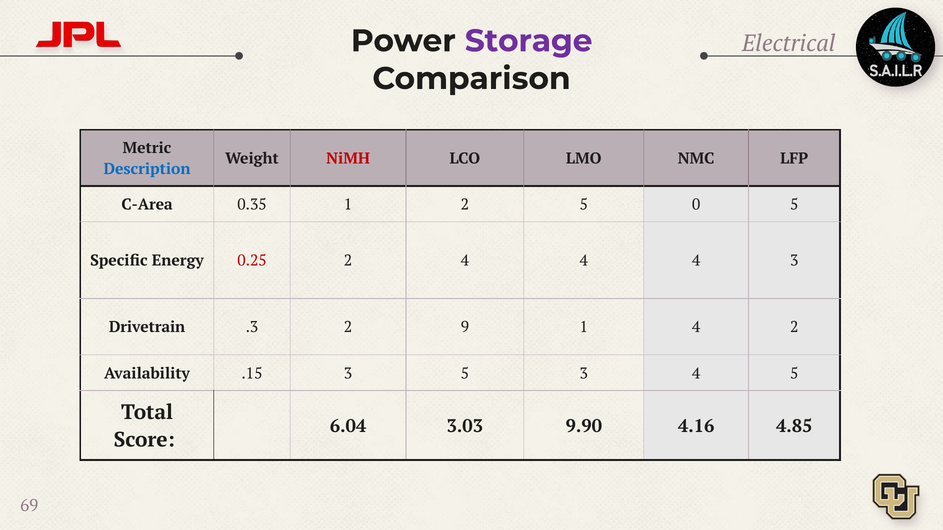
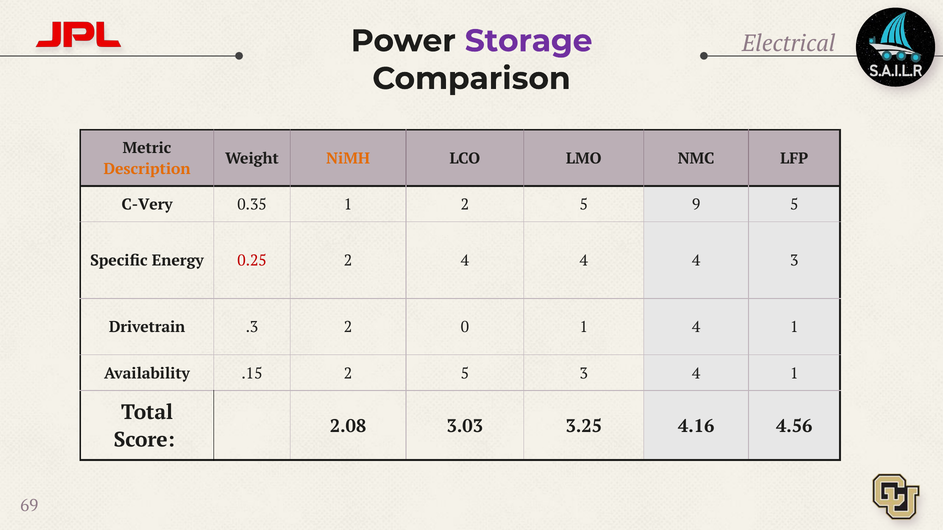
NiMH colour: red -> orange (348, 159)
Description colour: blue -> orange (147, 169)
C-Area: C-Area -> C-Very (147, 205)
0: 0 -> 9 (696, 205)
9: 9 -> 0 (465, 328)
1 4 2: 2 -> 1 (794, 328)
.15 3: 3 -> 2 (348, 374)
3 4 5: 5 -> 1 (794, 374)
6.04: 6.04 -> 2.08 (348, 427)
9.90: 9.90 -> 3.25 (584, 427)
4.85: 4.85 -> 4.56 (794, 427)
